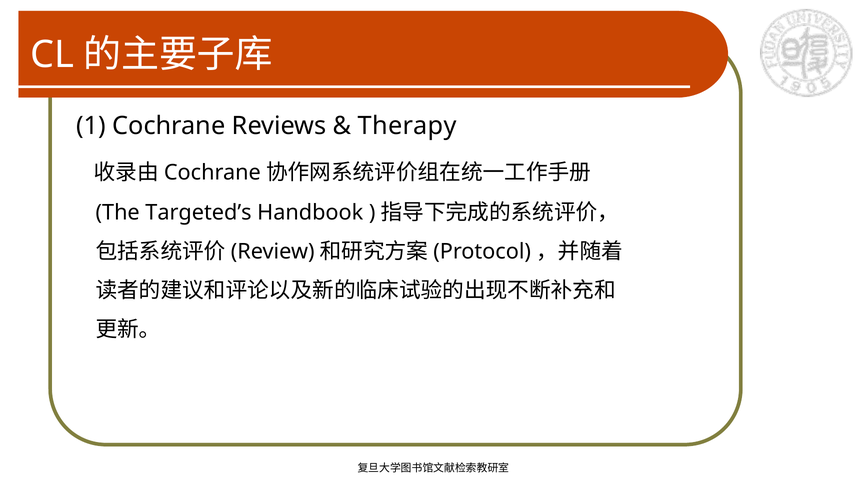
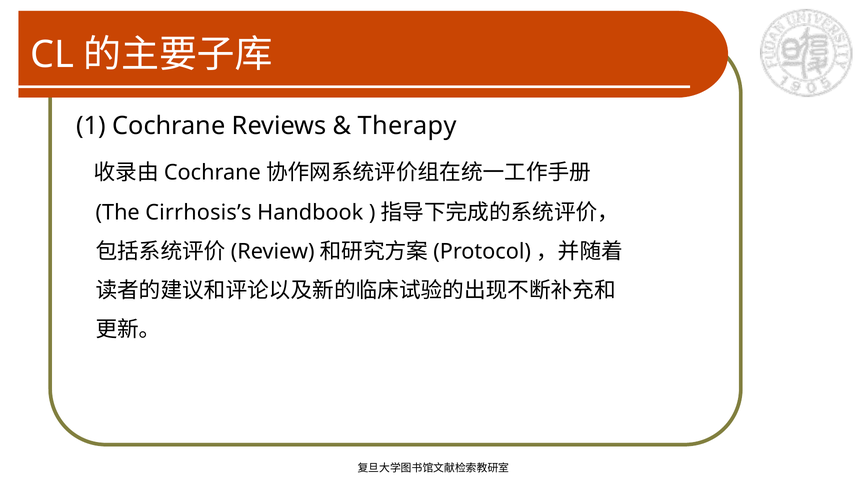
Targeted’s: Targeted’s -> Cirrhosis’s (198, 212)
